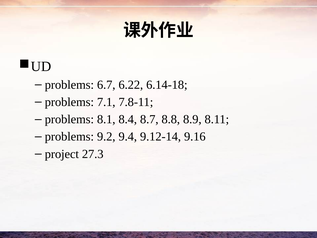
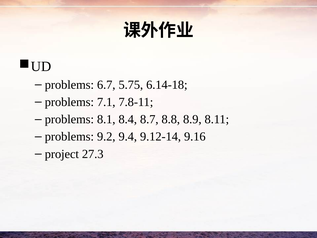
6.22: 6.22 -> 5.75 (131, 85)
